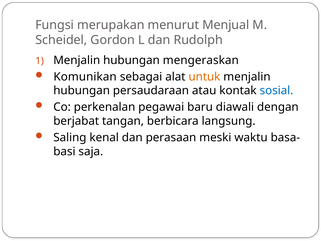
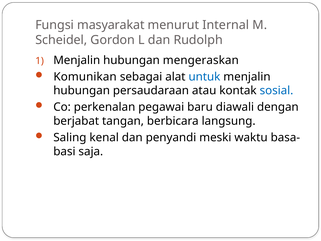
merupakan: merupakan -> masyarakat (111, 25)
Menjual: Menjual -> Internal (226, 25)
untuk colour: orange -> blue (204, 77)
perasaan: perasaan -> penyandi (171, 137)
